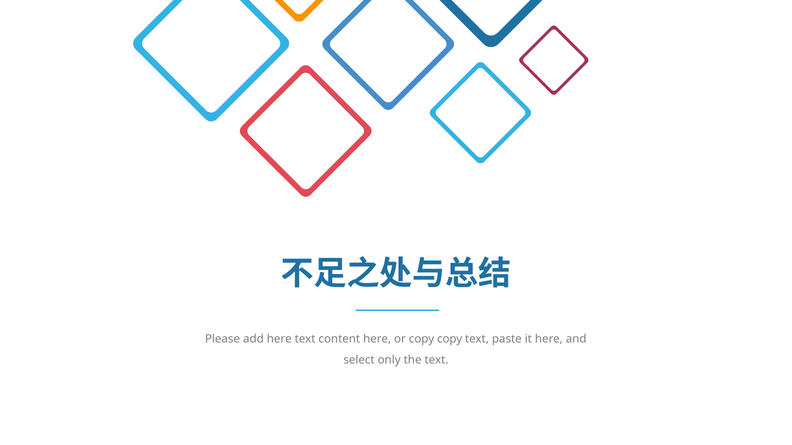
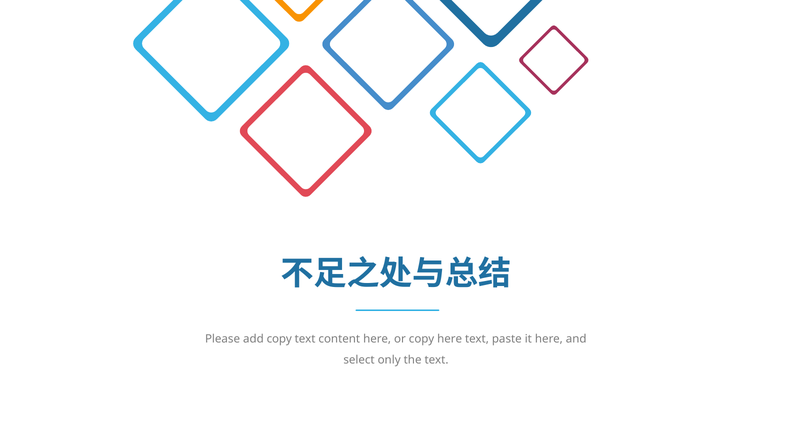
add here: here -> copy (279, 339)
copy copy: copy -> here (450, 339)
